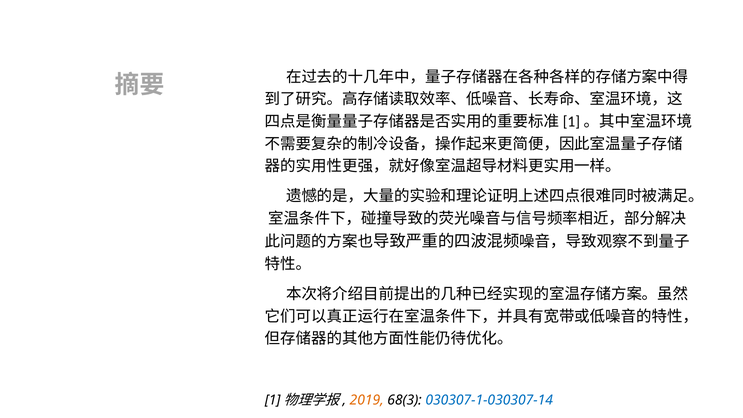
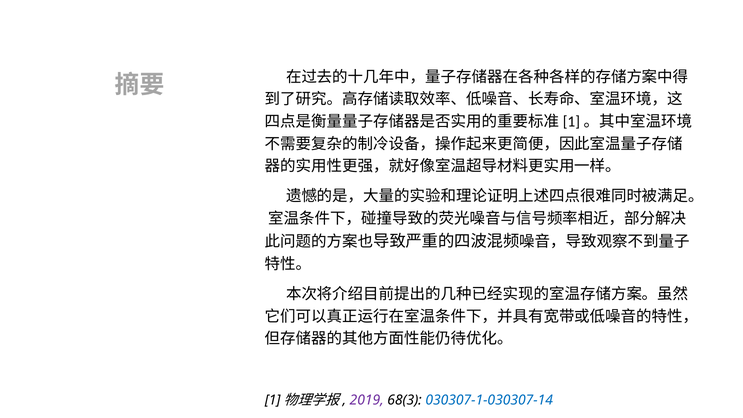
2019 colour: orange -> purple (367, 400)
